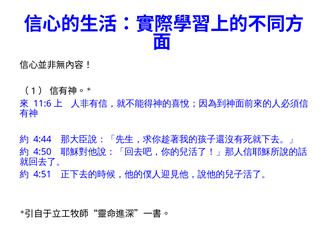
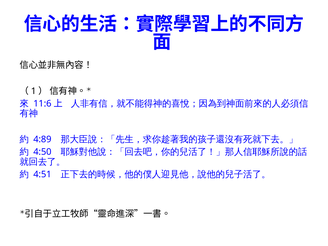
4:44: 4:44 -> 4:89 (42, 139)
